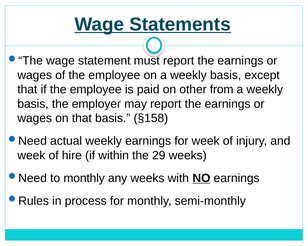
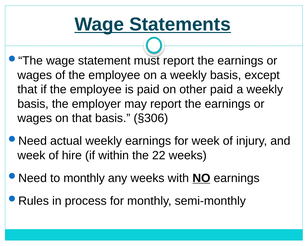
other from: from -> paid (222, 90)
§158: §158 -> §306 (151, 118)
29: 29 -> 22 (159, 156)
